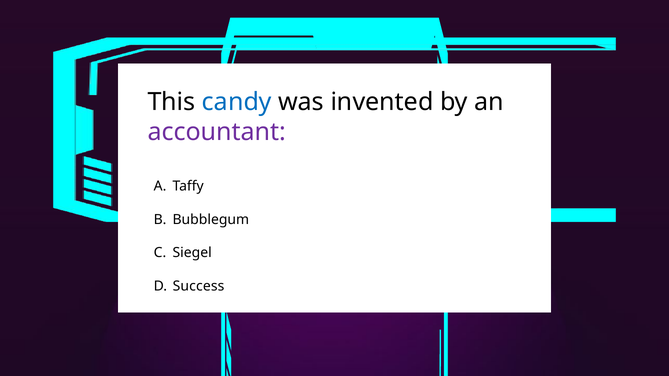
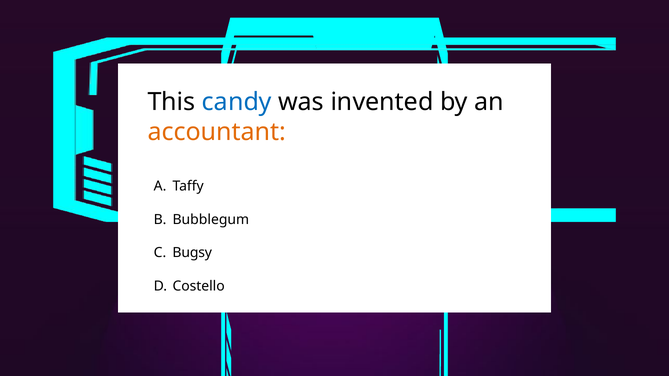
accountant colour: purple -> orange (217, 132)
Siegel: Siegel -> Bugsy (192, 253)
Success: Success -> Costello (199, 287)
